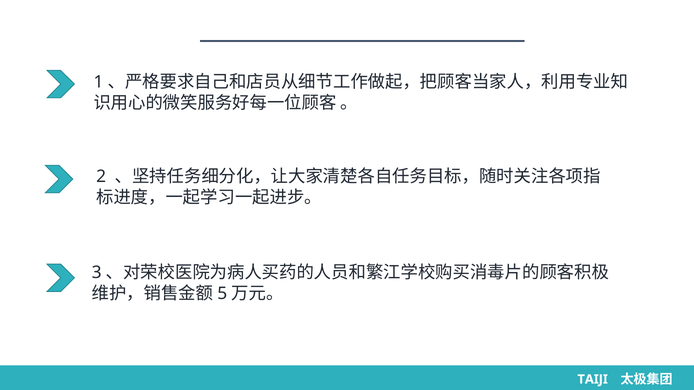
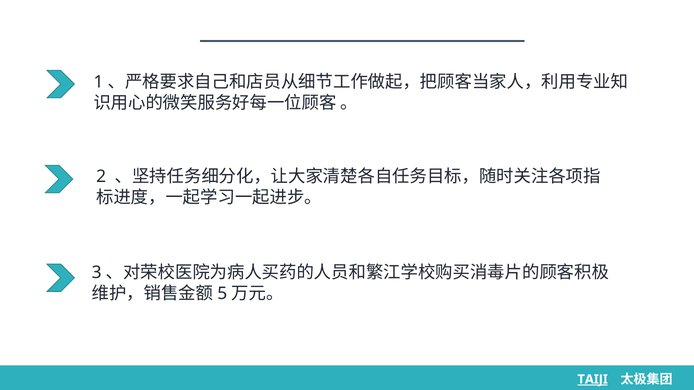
TAIJI underline: none -> present (593, 380)
